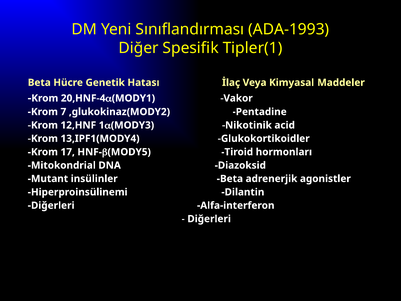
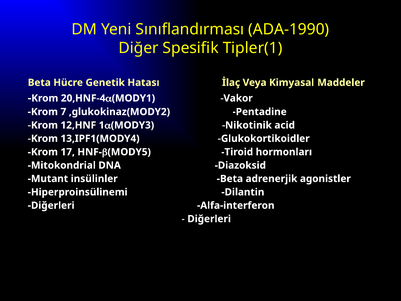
ADA-1993: ADA-1993 -> ADA-1990 (289, 29)
